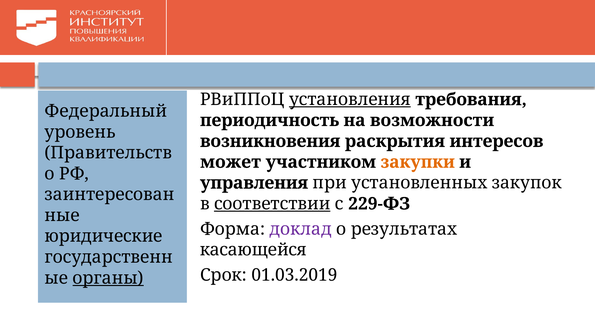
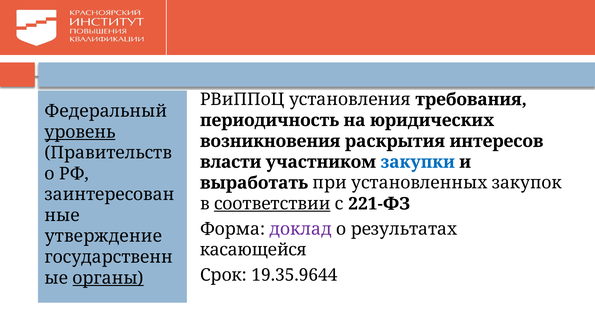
установления underline: present -> none (350, 99)
возможности: возможности -> юридических (432, 120)
уровень underline: none -> present (80, 132)
может: может -> власти (231, 162)
закупки colour: orange -> blue (418, 162)
управления: управления -> выработать (254, 183)
229-ФЗ: 229-ФЗ -> 221-ФЗ (379, 204)
юридические: юридические -> утверждение (103, 236)
01.03.2019: 01.03.2019 -> 19.35.9644 (294, 275)
